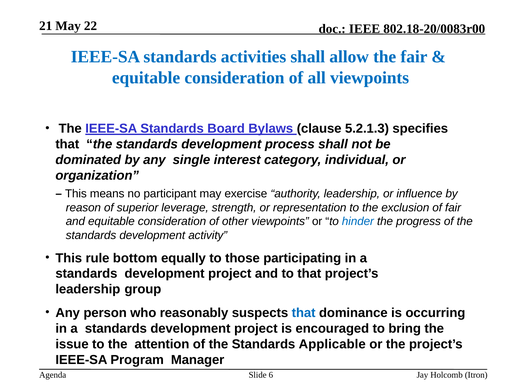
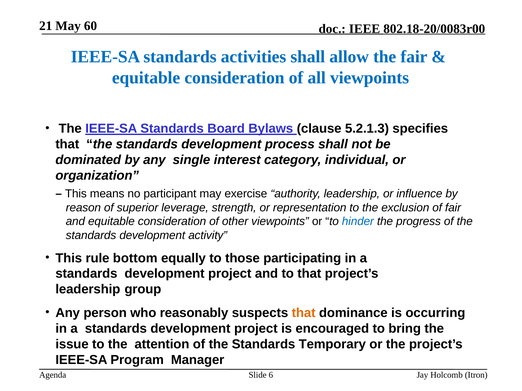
22: 22 -> 60 (91, 26)
that colour: blue -> orange (304, 313)
Applicable: Applicable -> Temporary (332, 345)
